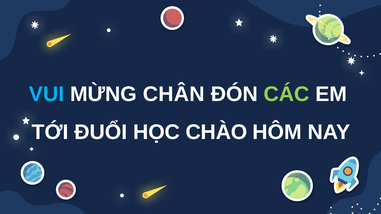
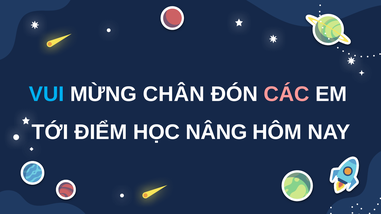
CÁC colour: light green -> pink (287, 94)
ĐUỔI: ĐUỔI -> ĐIỂM (101, 132)
CHÀO: CHÀO -> NÂNG (217, 132)
